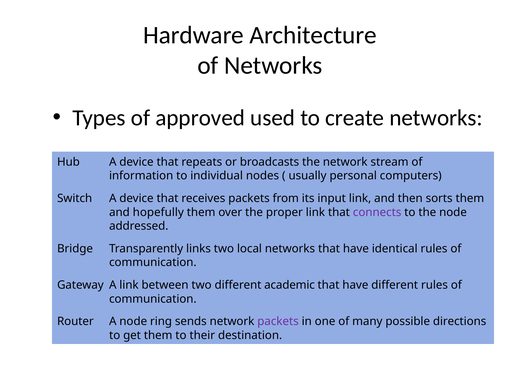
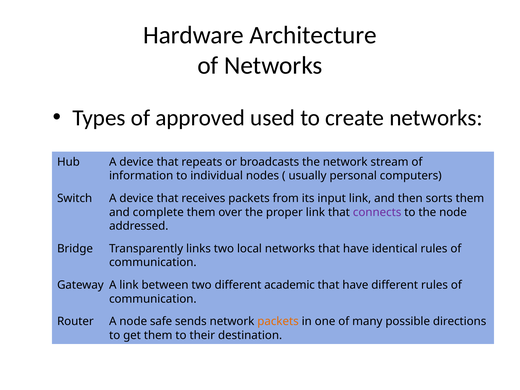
hopefully: hopefully -> complete (158, 212)
ring: ring -> safe (161, 321)
packets colour: purple -> orange (278, 321)
